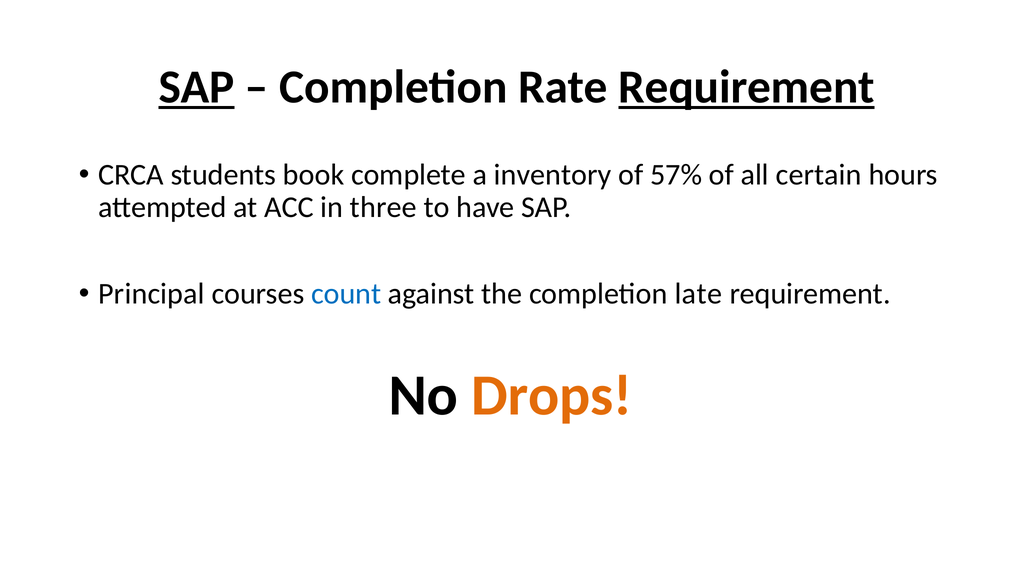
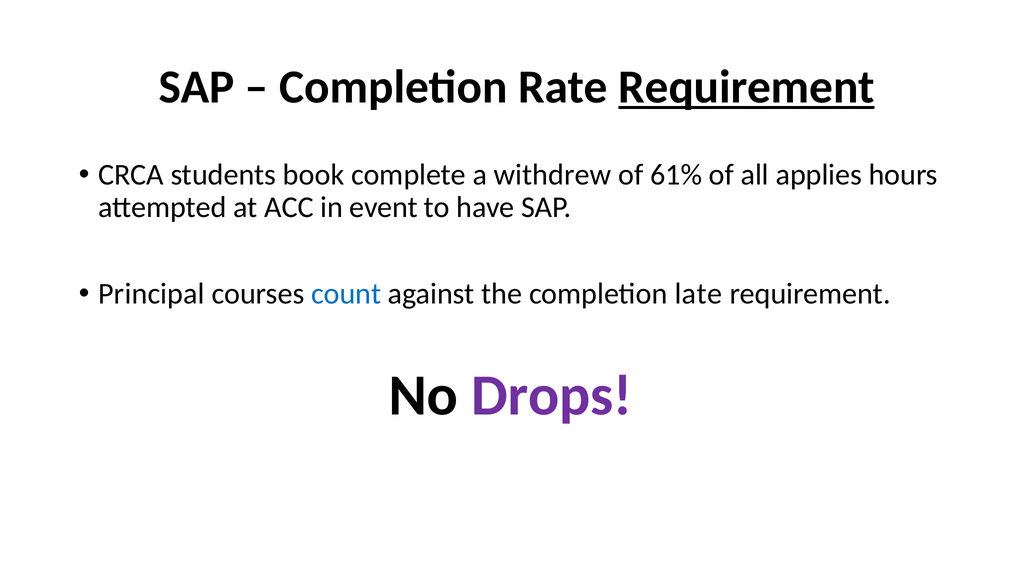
SAP underline: present -> none (197, 87)
inventory: inventory -> withdrew (553, 175)
57%: 57% -> 61% (676, 175)
certain: certain -> applies (819, 175)
three: three -> event (384, 207)
Drops colour: orange -> purple (552, 395)
